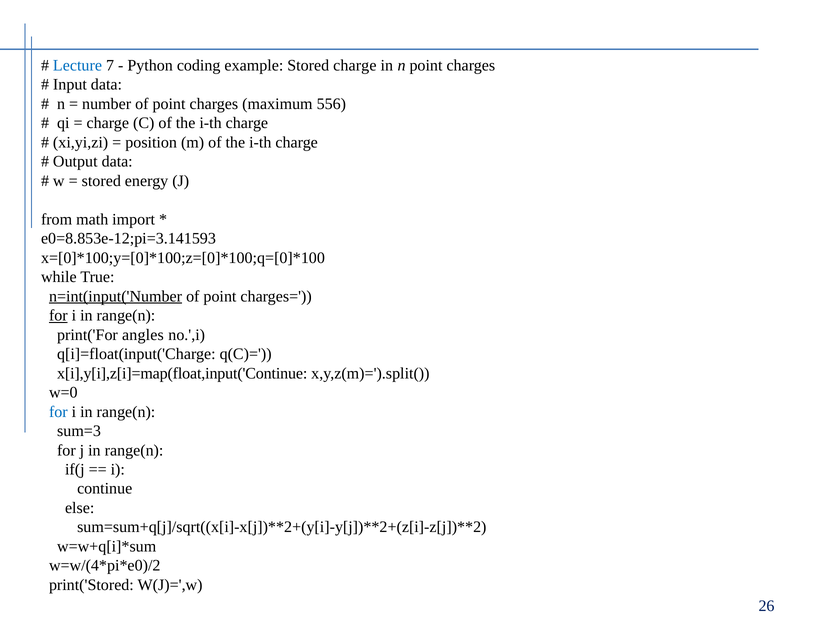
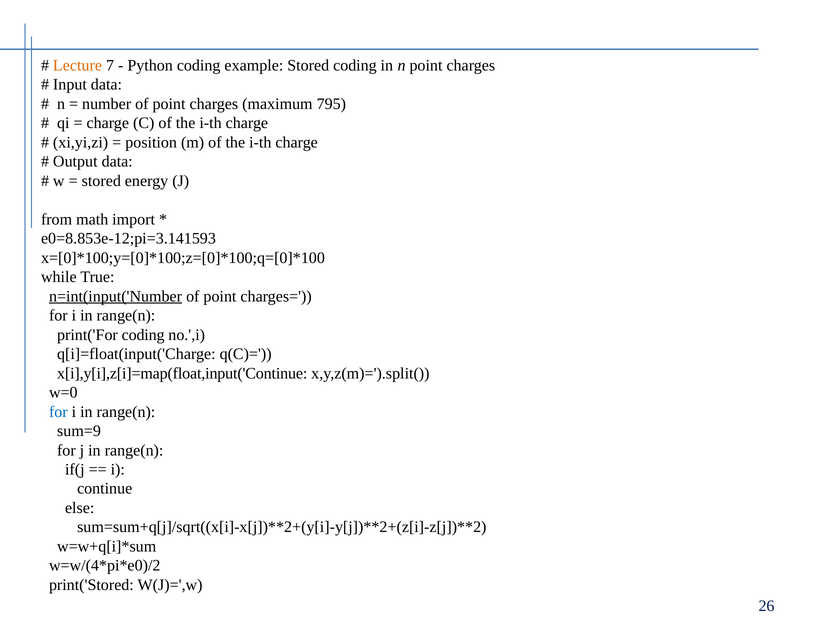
Lecture colour: blue -> orange (77, 65)
Stored charge: charge -> coding (355, 65)
556: 556 -> 795 (331, 104)
for underline: present -> none (58, 316)
print('For angles: angles -> coding (143, 335)
sum=3: sum=3 -> sum=9 (79, 431)
